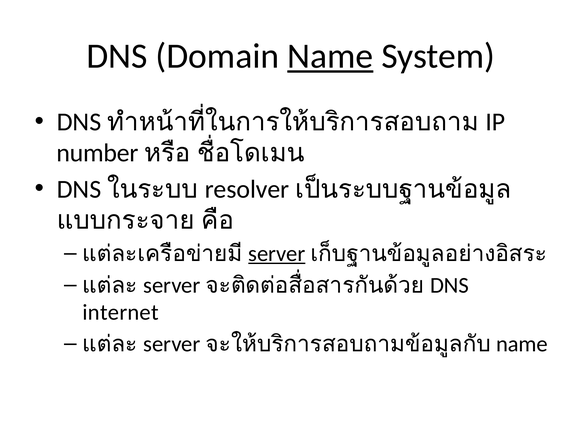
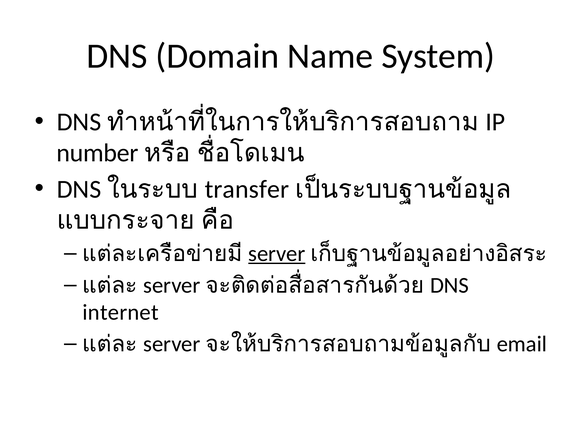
Name underline: present -> none (330, 56)
resolver: resolver -> transfer (247, 189)
name: name -> email (522, 344)
